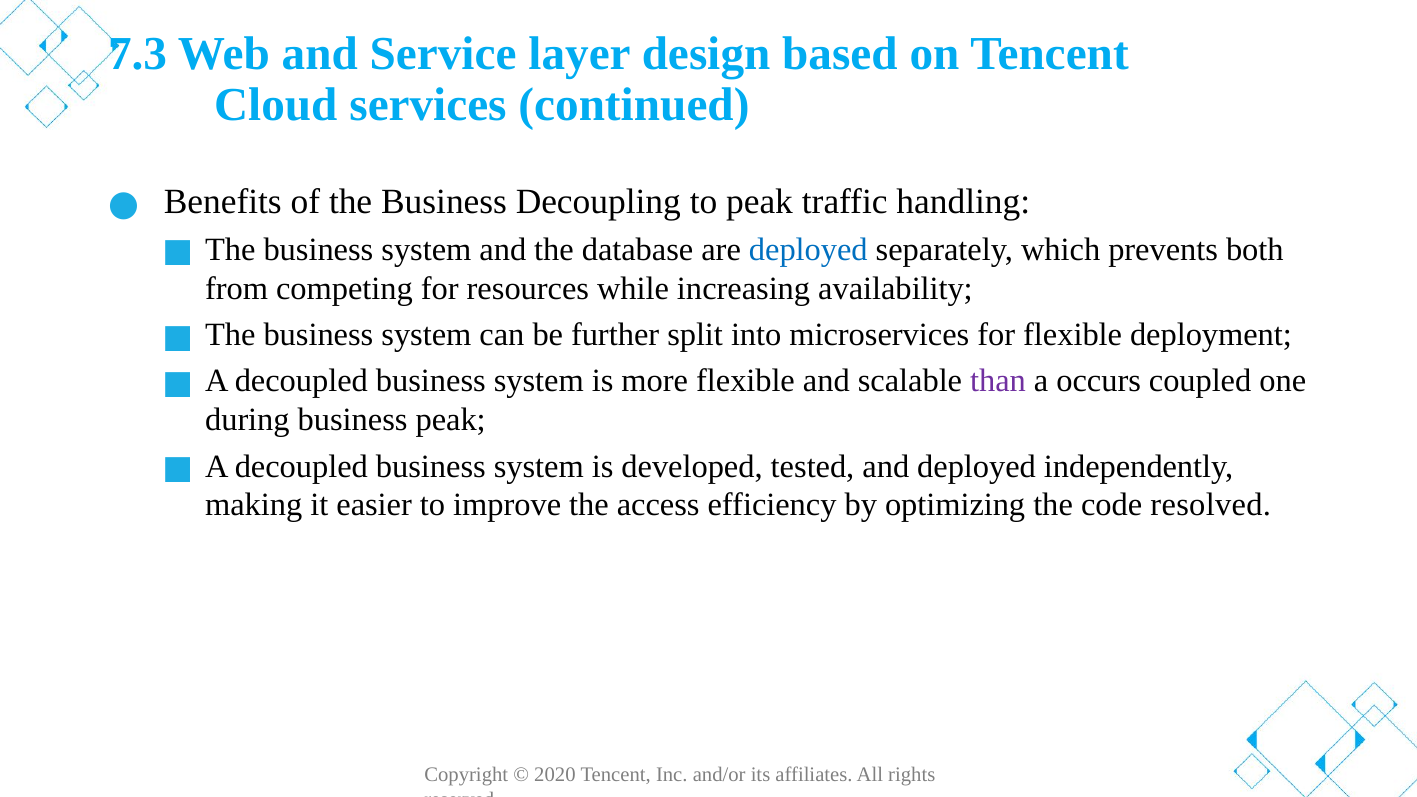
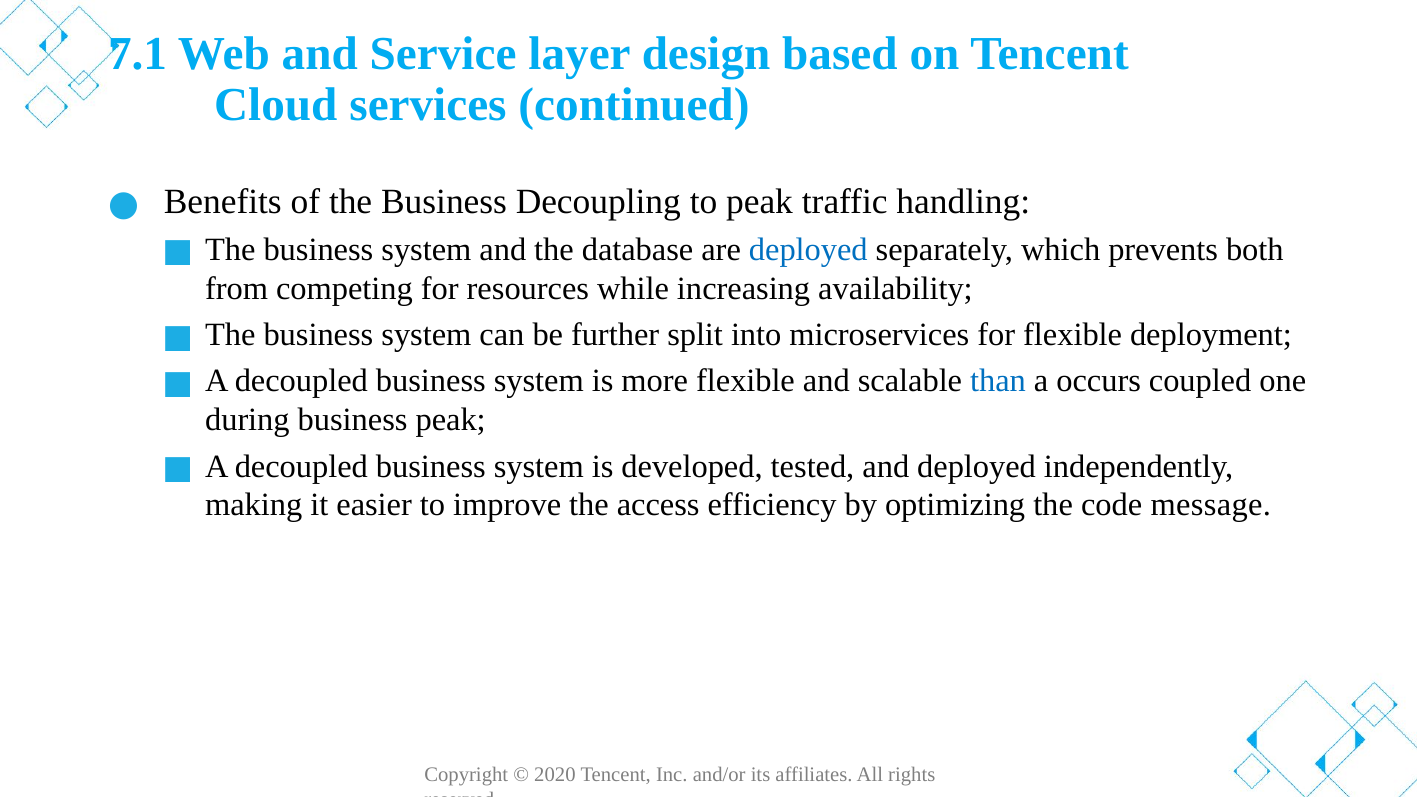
7.3: 7.3 -> 7.1 (138, 54)
than colour: purple -> blue (998, 381)
resolved: resolved -> message (1211, 505)
